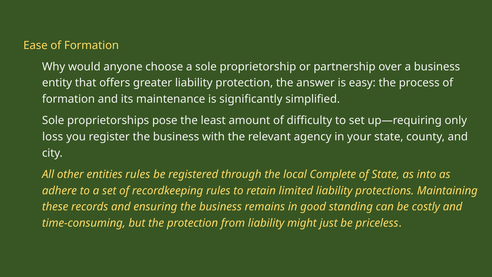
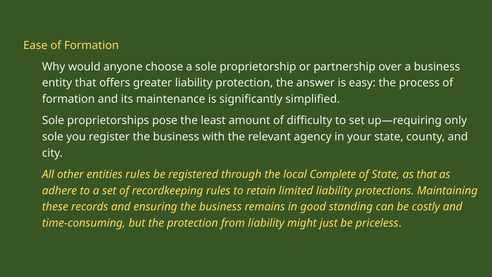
loss: loss -> sole (53, 137)
as into: into -> that (427, 174)
